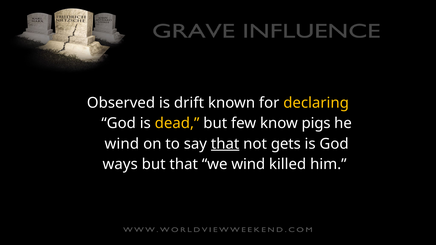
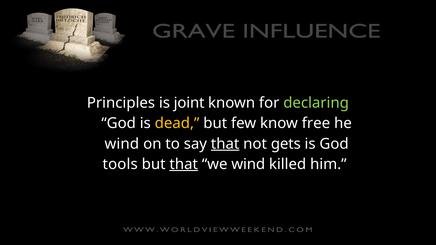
Observed: Observed -> Principles (121, 103)
drift: drift -> joint (189, 103)
declaring colour: yellow -> light green (316, 103)
pigs: pigs -> free (316, 123)
ways: ways -> tools (120, 164)
that underline: none -> present (184, 164)
